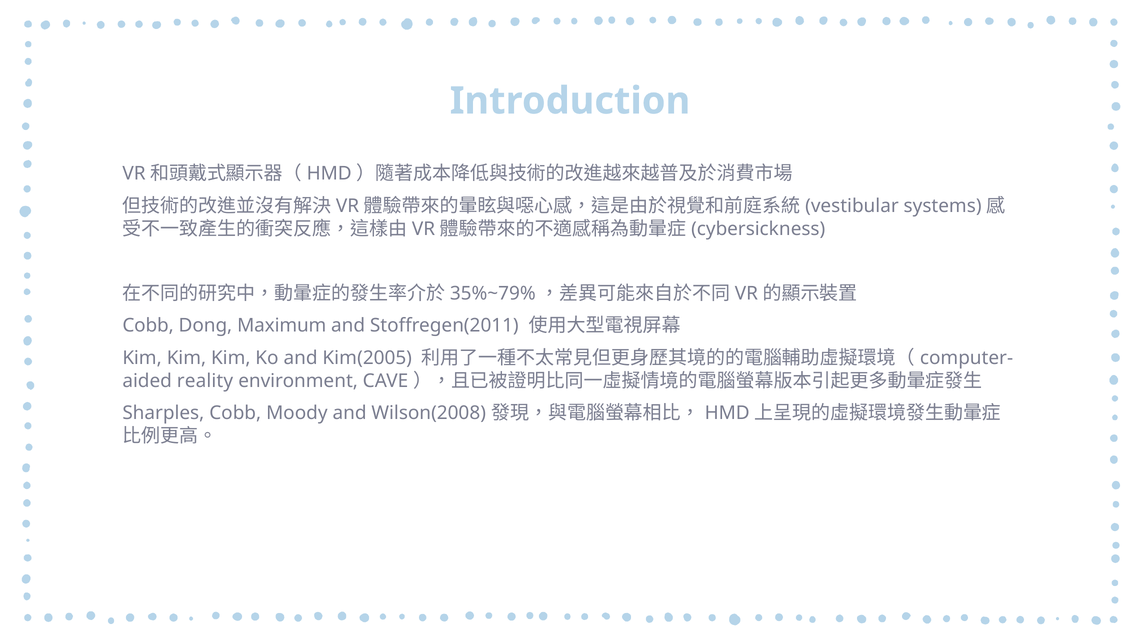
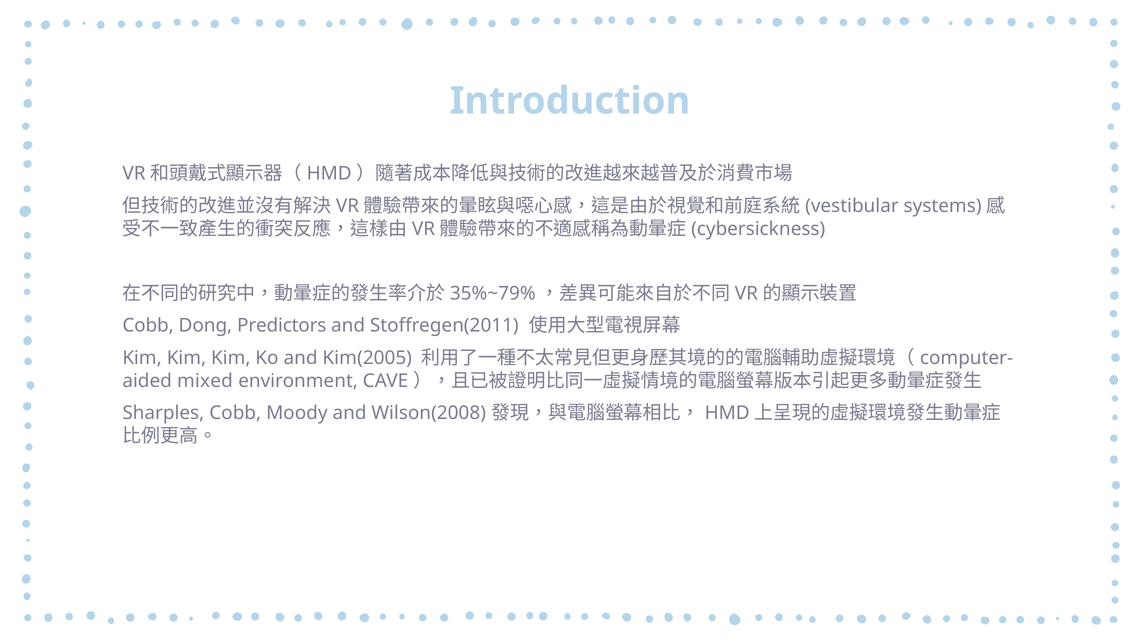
Maximum: Maximum -> Predictors (282, 326)
reality: reality -> mixed (205, 381)
